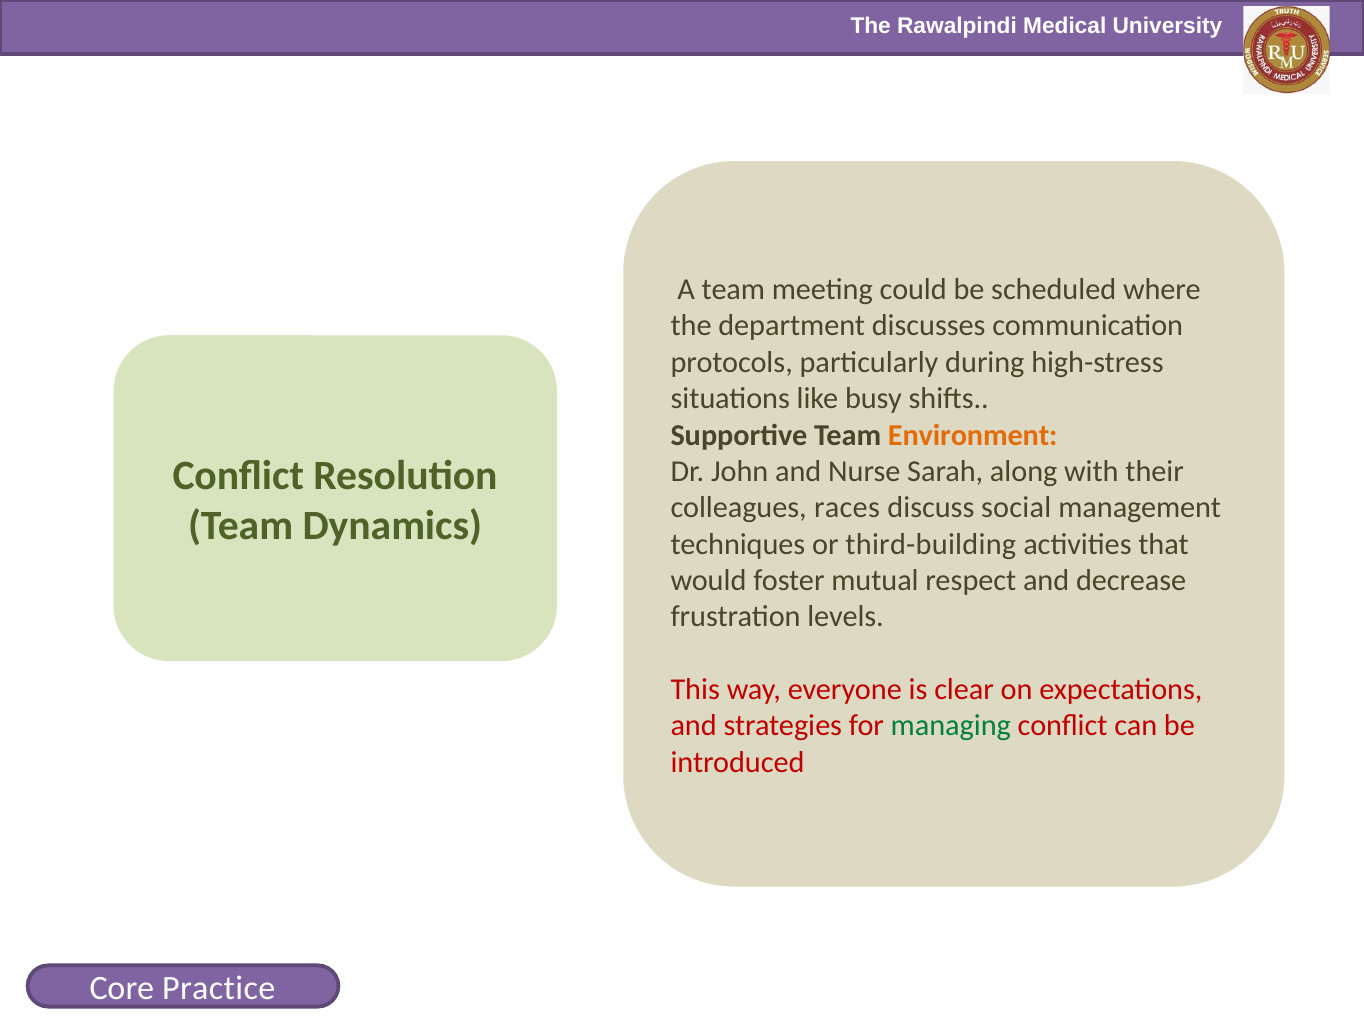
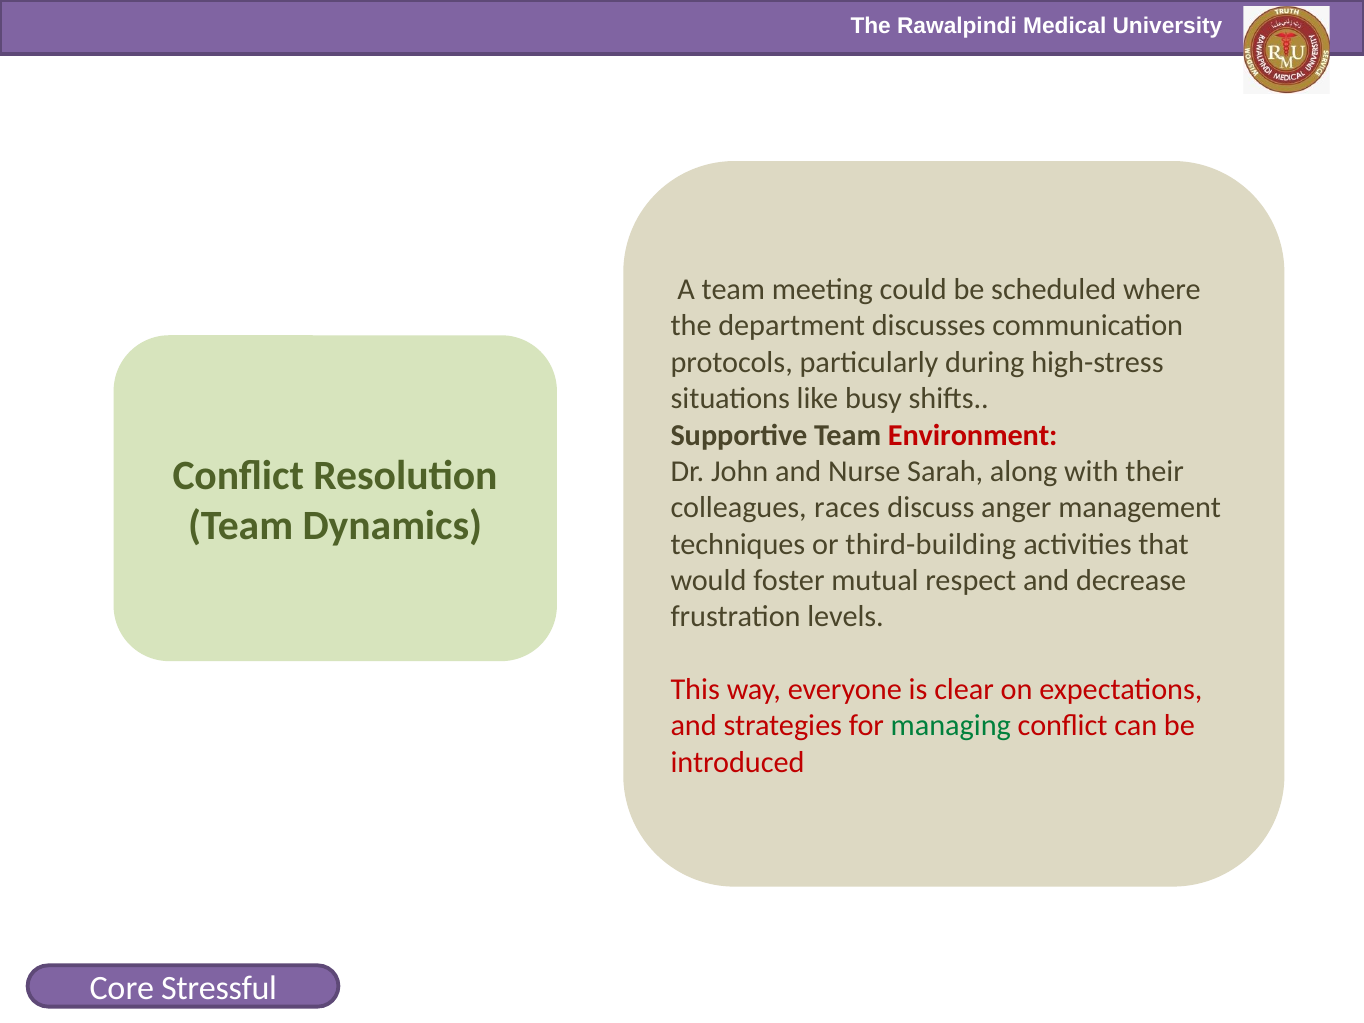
Environment colour: orange -> red (973, 435)
social: social -> anger (1016, 508)
Practice: Practice -> Stressful (219, 988)
